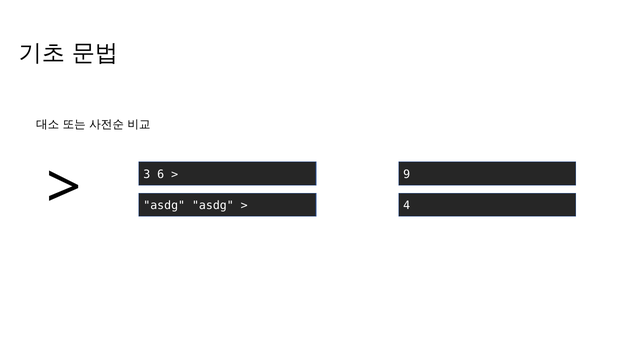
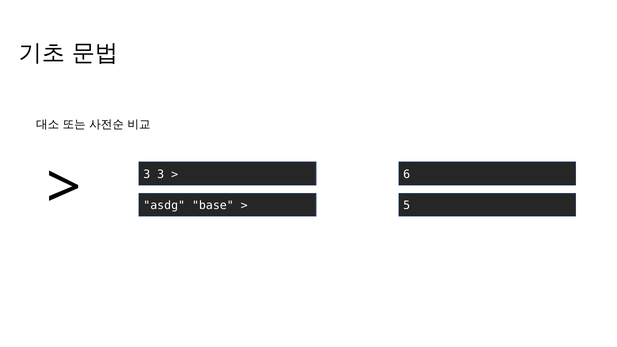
3 6: 6 -> 3 (161, 174)
9: 9 -> 6 (407, 174)
asdg asdg: asdg -> base (213, 206)
4: 4 -> 5 (407, 206)
